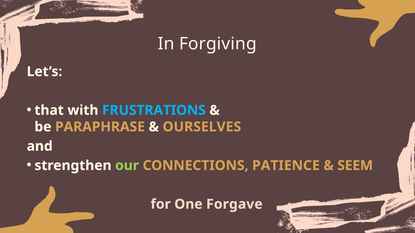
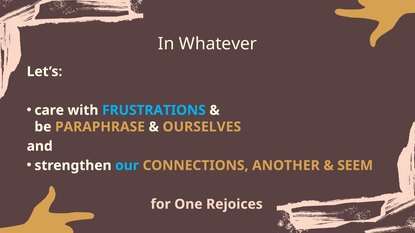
Forgiving: Forgiving -> Whatever (218, 44)
that: that -> care (49, 110)
our colour: light green -> light blue (127, 166)
PATIENCE: PATIENCE -> ANOTHER (286, 166)
Forgave: Forgave -> Rejoices (234, 205)
